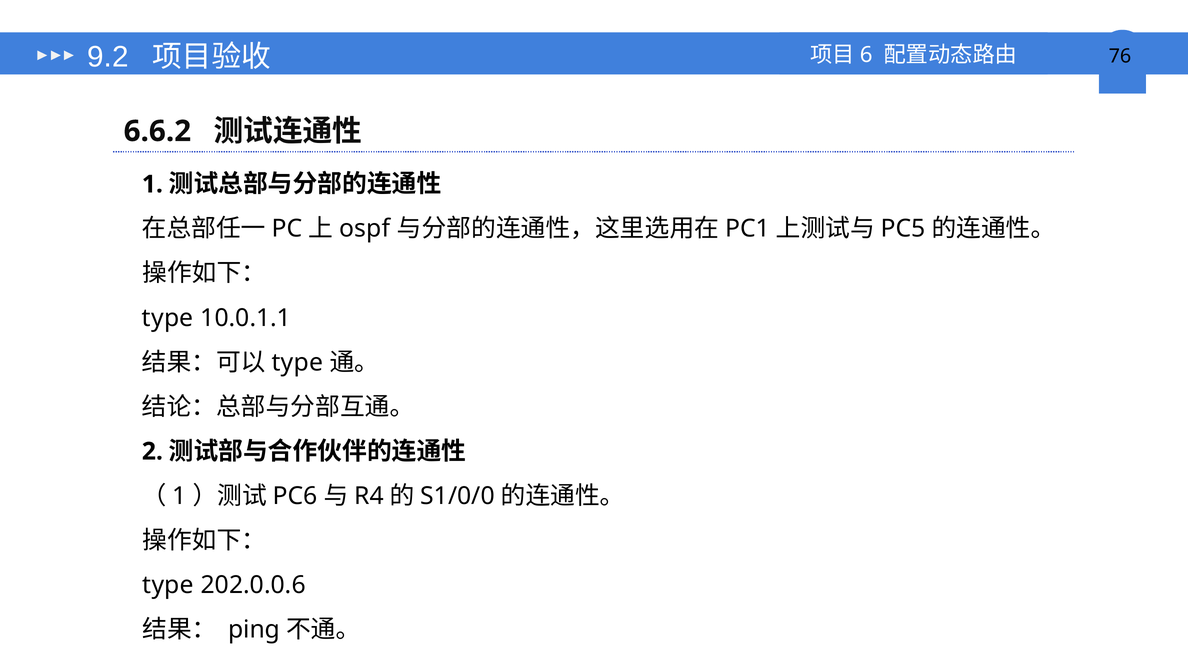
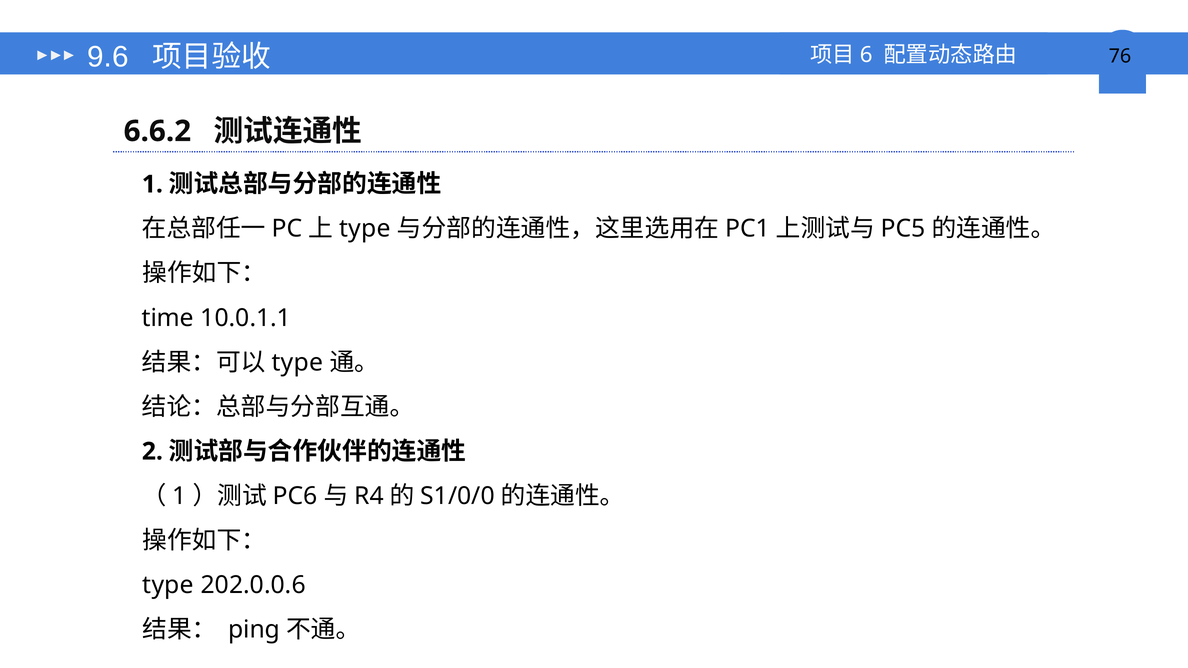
9.2: 9.2 -> 9.6 (108, 57)
ospf: ospf -> type (365, 229)
type: type -> time (168, 318)
